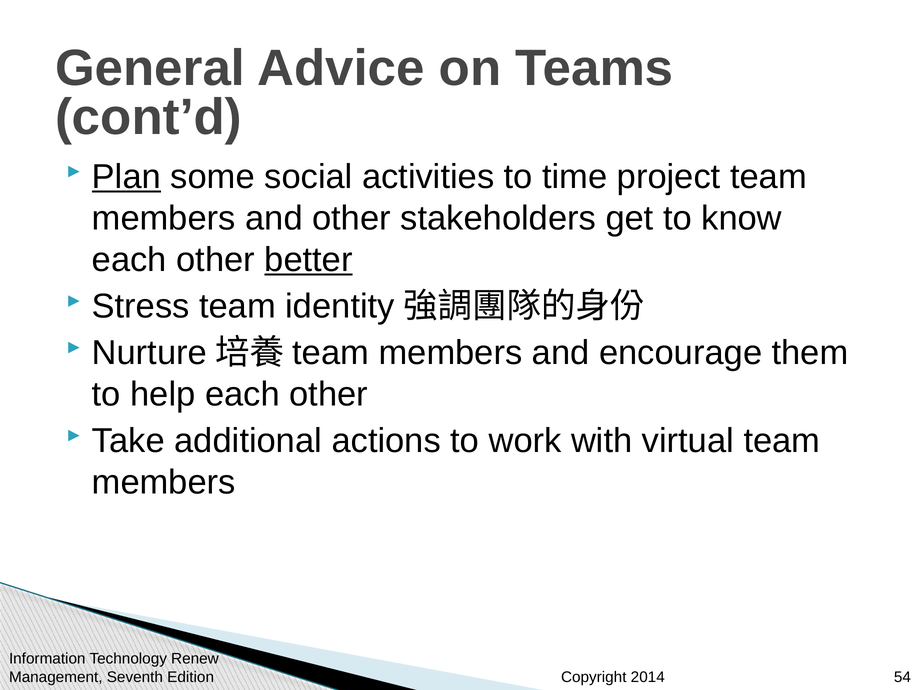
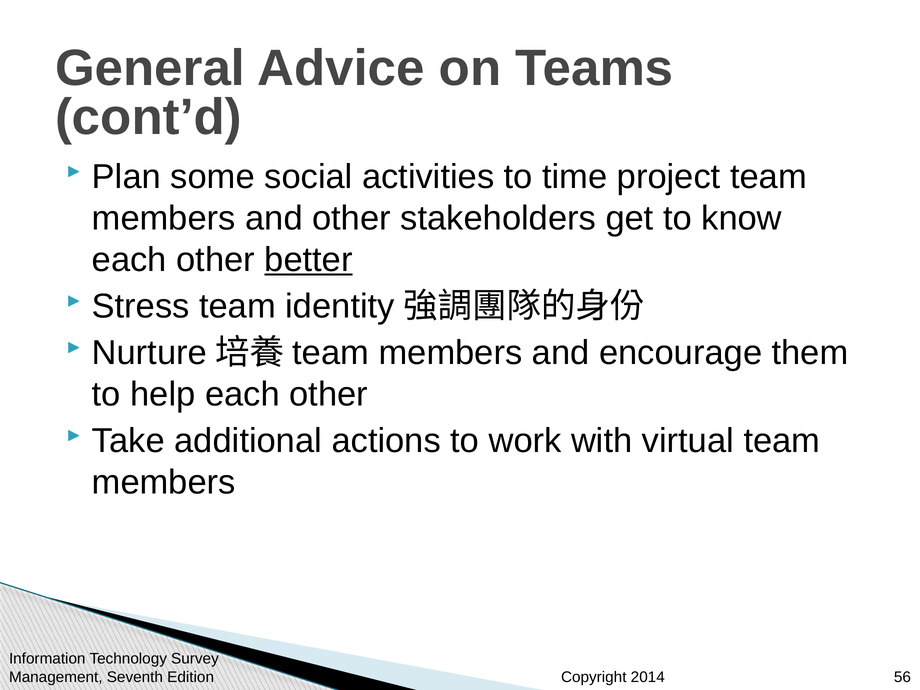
Plan underline: present -> none (126, 177)
Renew: Renew -> Survey (195, 659)
54: 54 -> 56 (902, 677)
